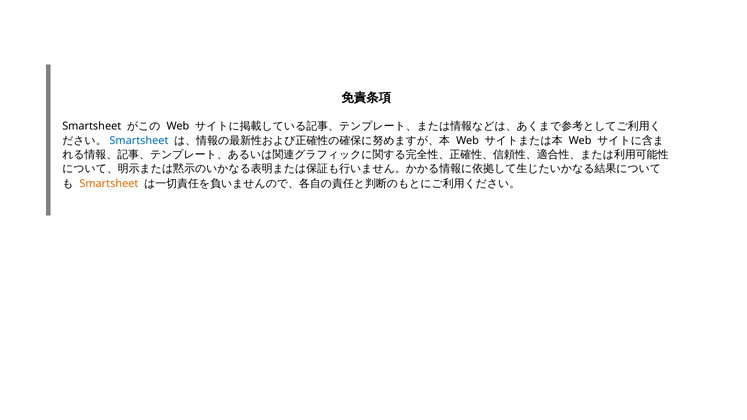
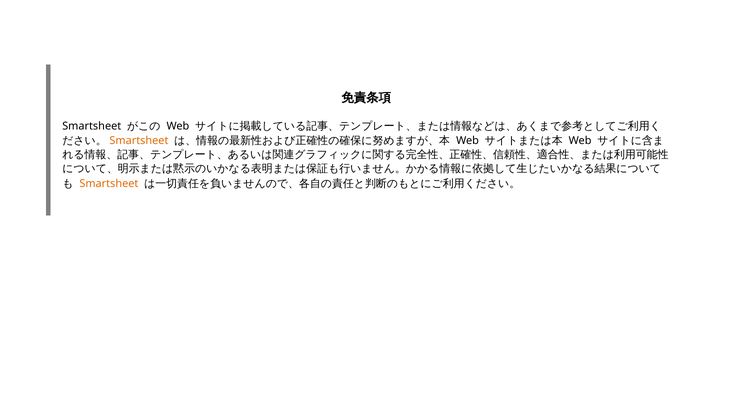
Smartsheet colour: blue -> orange (139, 141)
